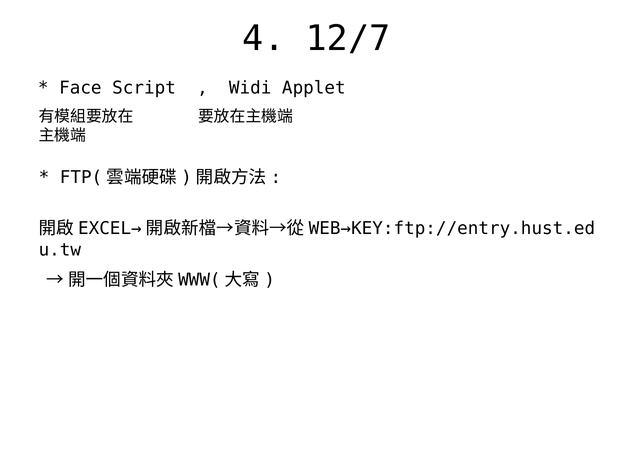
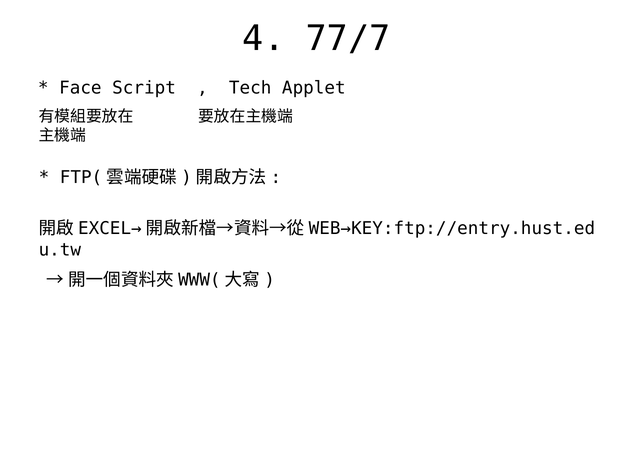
12/7: 12/7 -> 77/7 (348, 38)
Widi: Widi -> Tech (250, 88)
